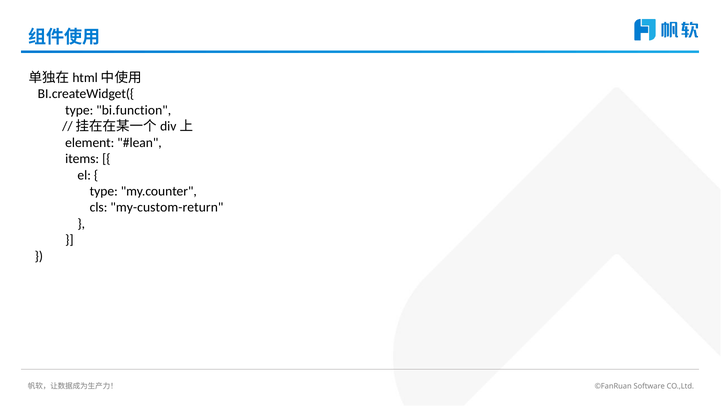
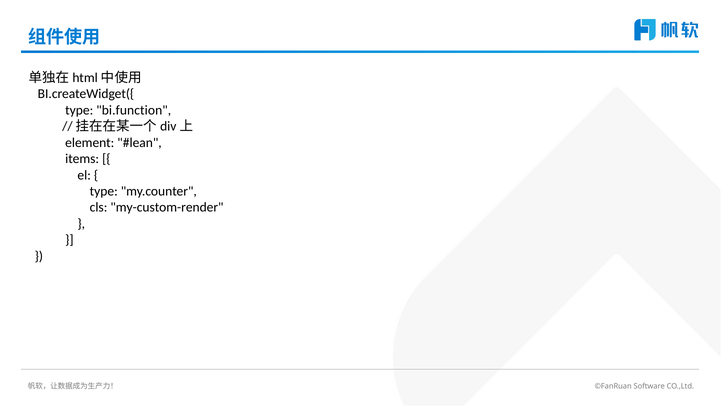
my-custom-return: my-custom-return -> my-custom-render (167, 207)
